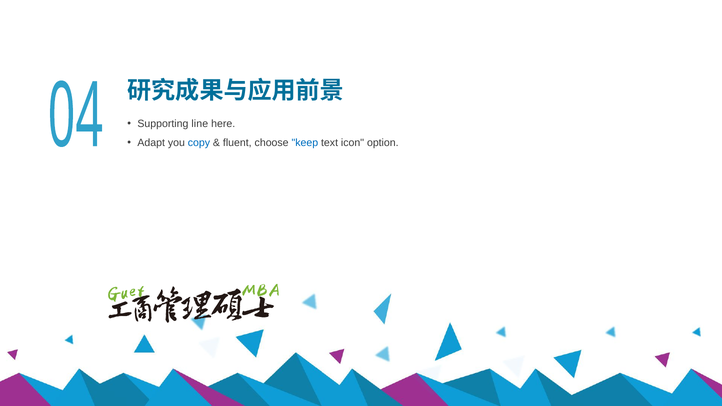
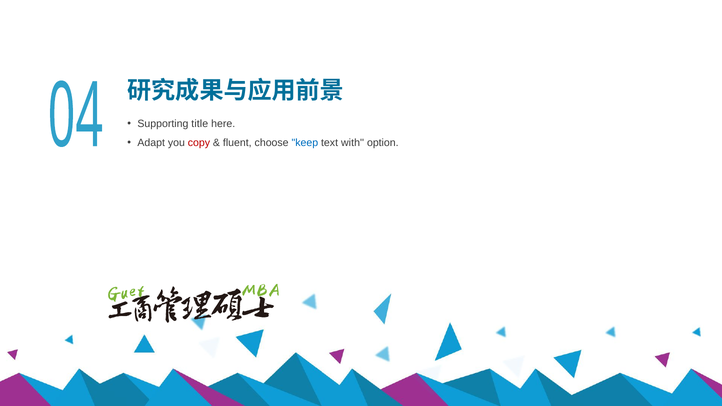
line: line -> title (200, 124)
copy colour: blue -> red (199, 143)
icon: icon -> with (352, 143)
